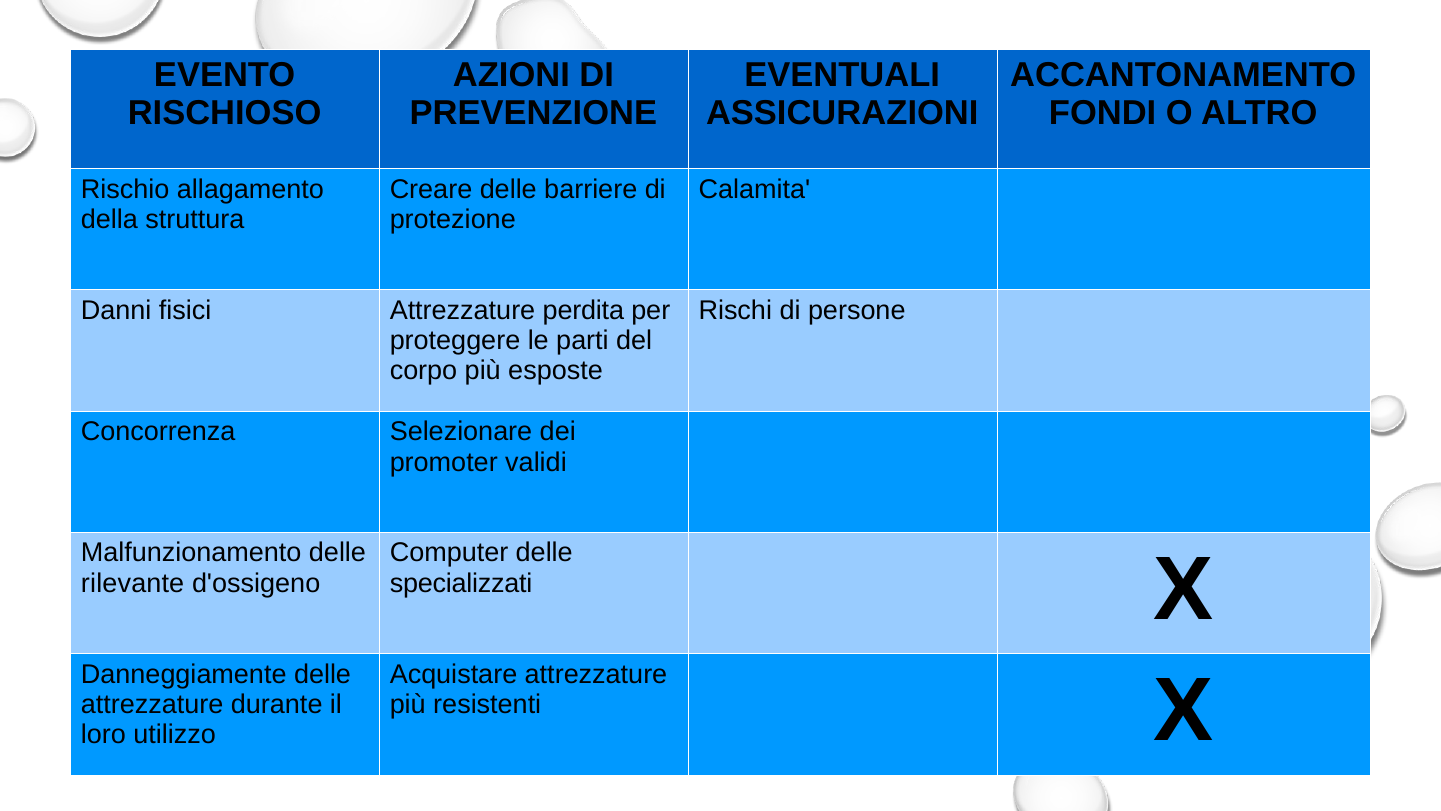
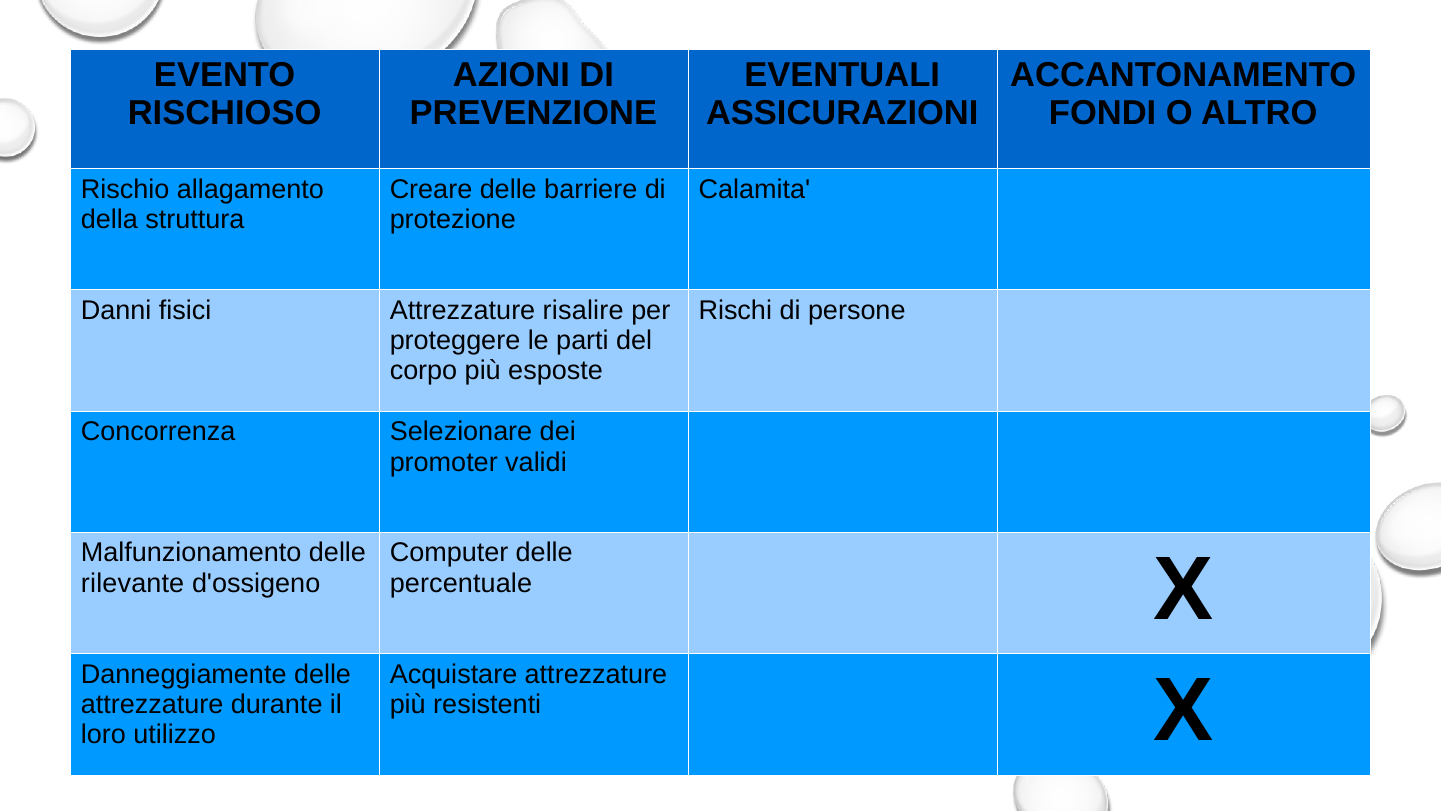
perdita: perdita -> risalire (583, 310)
specializzati: specializzati -> percentuale (461, 583)
